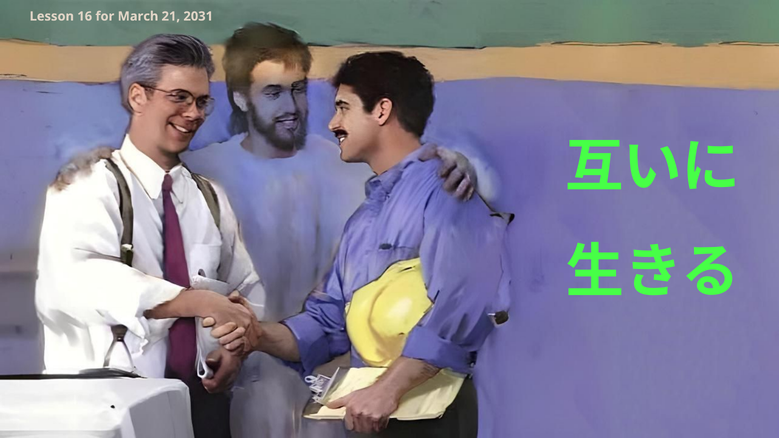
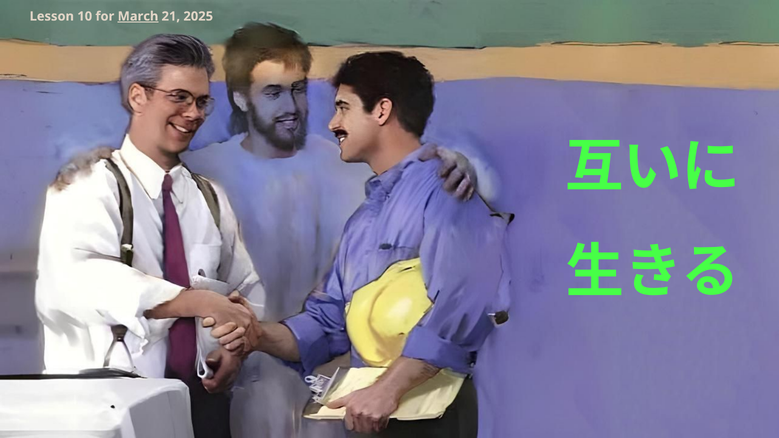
16: 16 -> 10 (85, 16)
March underline: none -> present (138, 16)
2031: 2031 -> 2025 (198, 16)
